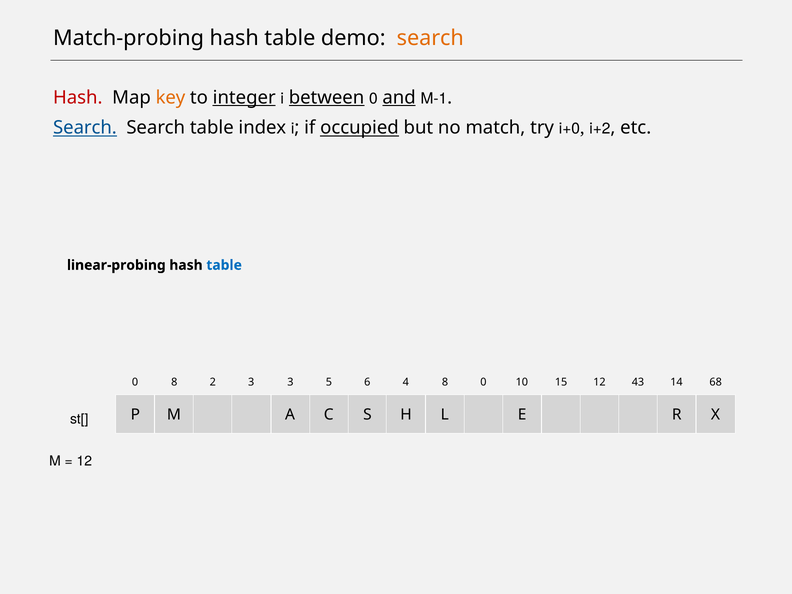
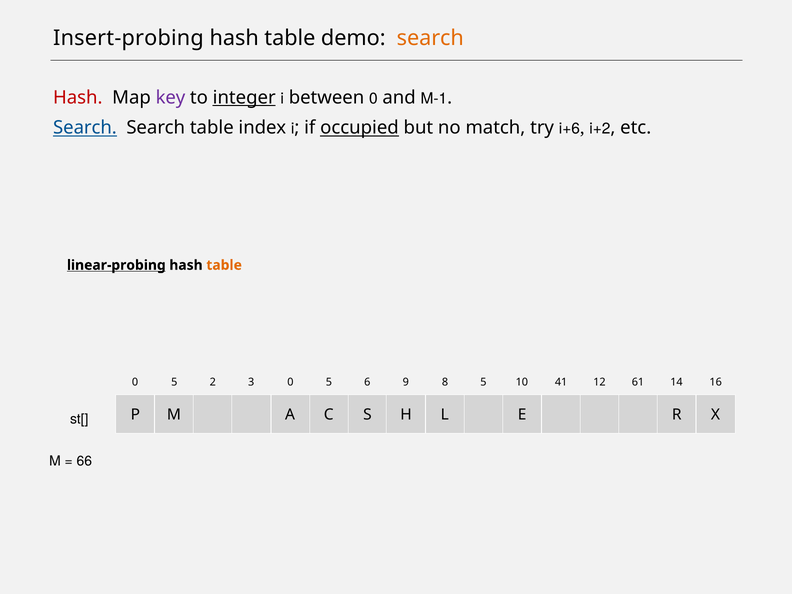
Match-probing: Match-probing -> Insert-probing (128, 38)
key colour: orange -> purple (170, 98)
between underline: present -> none (327, 98)
and underline: present -> none (399, 98)
i+0: i+0 -> i+6 (569, 129)
linear-probing underline: none -> present (116, 265)
table colour: blue -> orange (224, 265)
8: 8 -> 5 (174, 382)
3 3: 3 -> 0 (290, 382)
4: 4 -> 9 (406, 382)
8 0: 0 -> 5 (483, 382)
15: 15 -> 41 (561, 382)
43: 43 -> 61 (638, 382)
68: 68 -> 16 (716, 382)
12: 12 -> 66 (84, 461)
